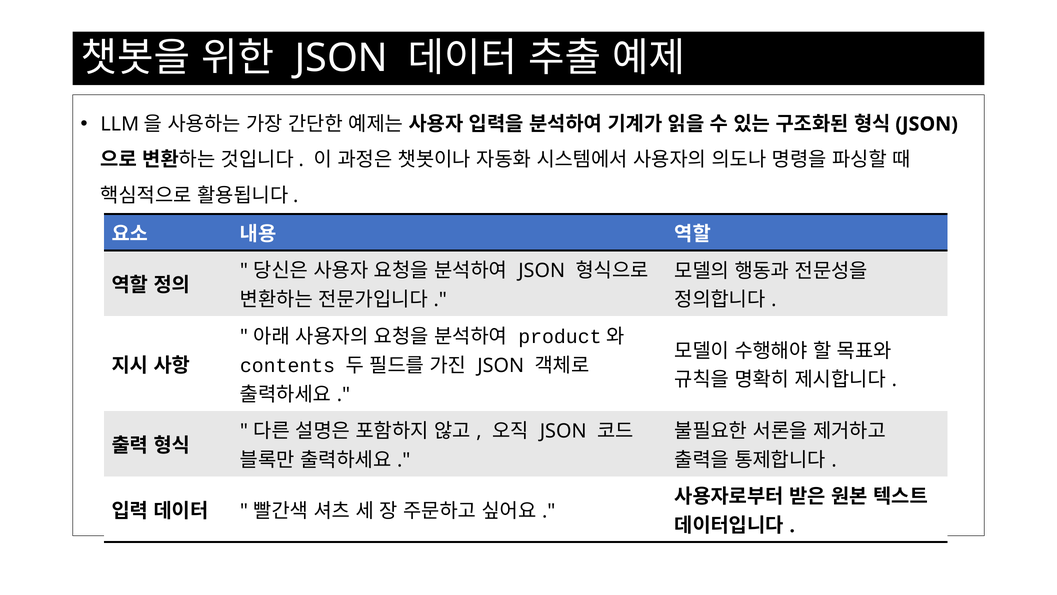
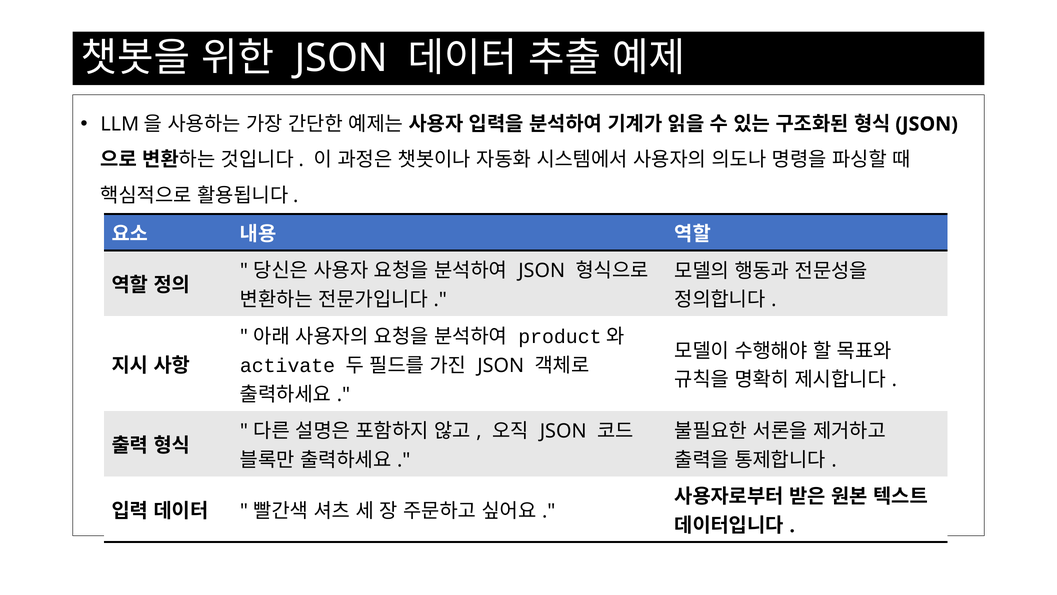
contents: contents -> activate (288, 365)
